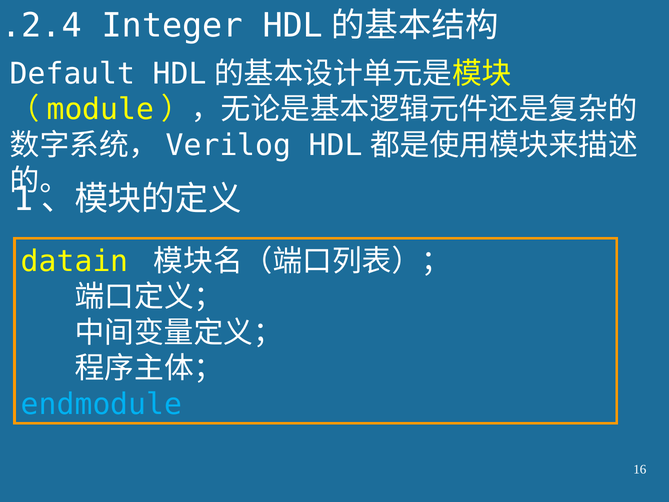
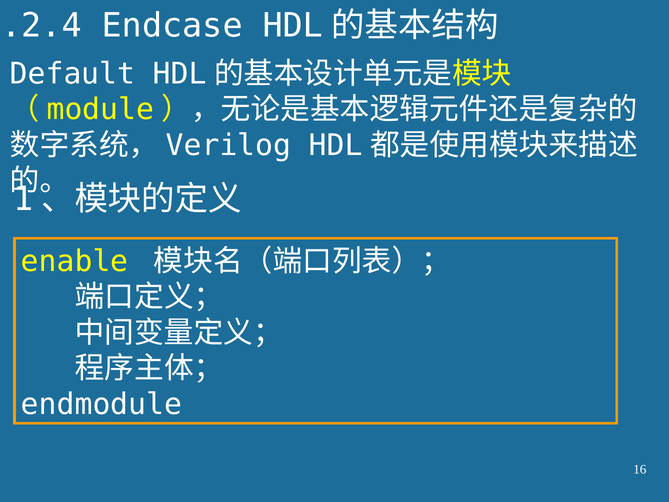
Integer: Integer -> Endcase (172, 26)
datain: datain -> enable (75, 261)
endmodule colour: light blue -> white (102, 404)
